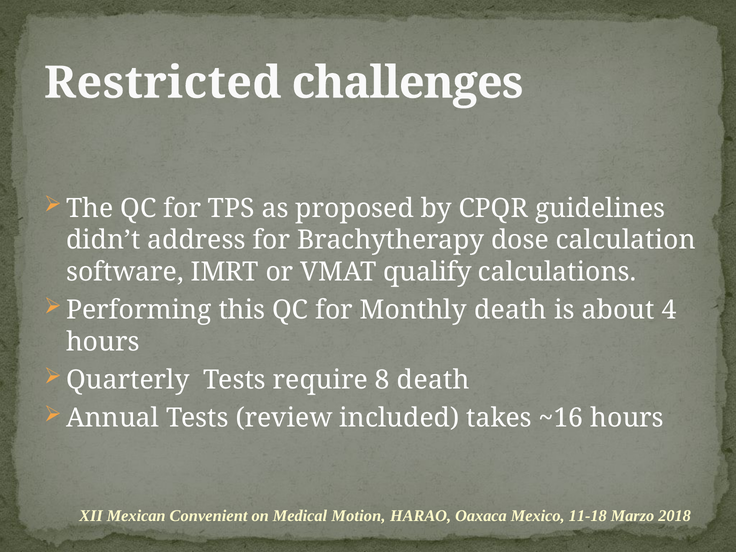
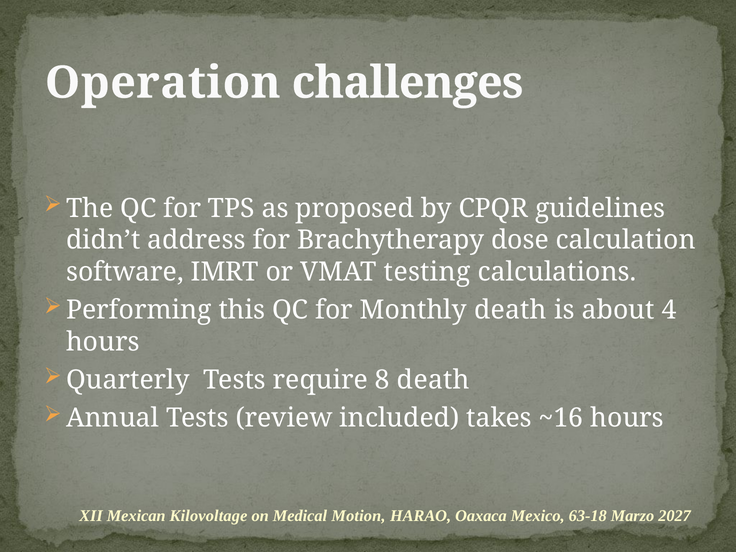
Restricted: Restricted -> Operation (163, 83)
qualify: qualify -> testing (427, 272)
Convenient: Convenient -> Kilovoltage (209, 516)
11-18: 11-18 -> 63-18 (588, 516)
2018: 2018 -> 2027 (675, 516)
